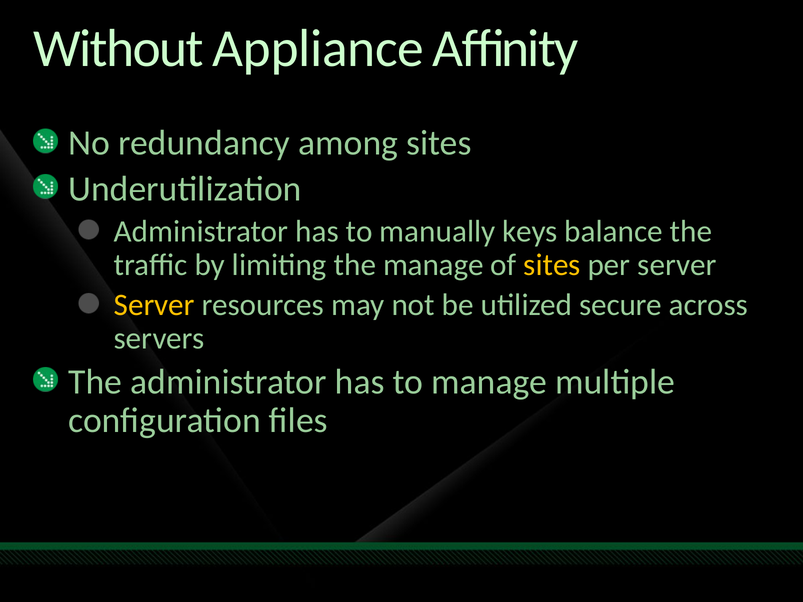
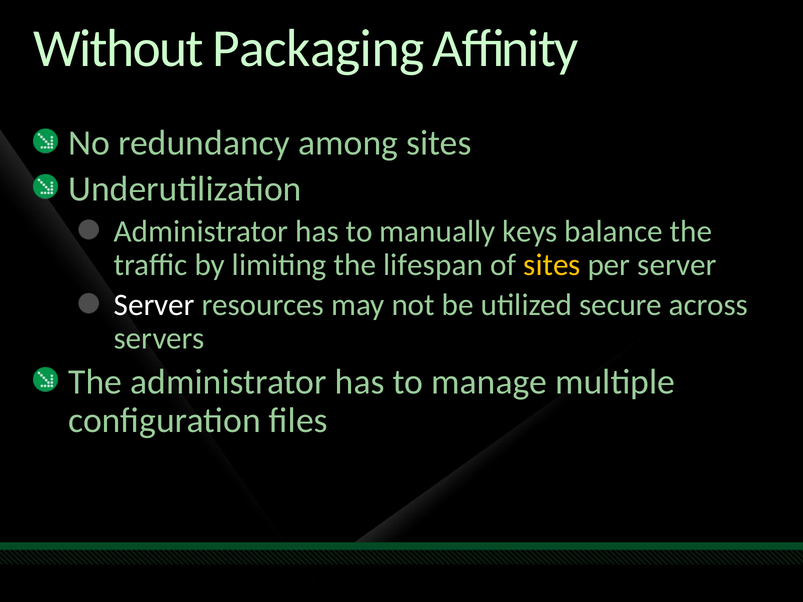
Appliance: Appliance -> Packaging (318, 49)
the manage: manage -> lifespan (433, 265)
Server colour: yellow -> white (154, 305)
